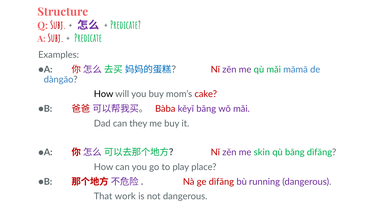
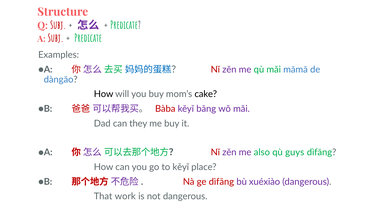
cake colour: red -> black (206, 94)
skin: skin -> also (262, 152)
qù bāng: bāng -> guys (295, 152)
to play: play -> kěyǐ (181, 167)
running: running -> xuéxiào (264, 181)
